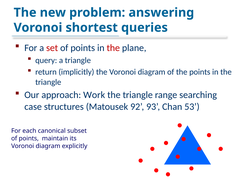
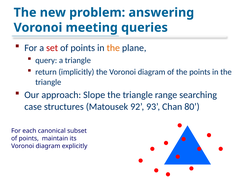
shortest: shortest -> meeting (92, 28)
the colour: red -> orange (113, 48)
Work: Work -> Slope (94, 95)
53: 53 -> 80 (192, 106)
